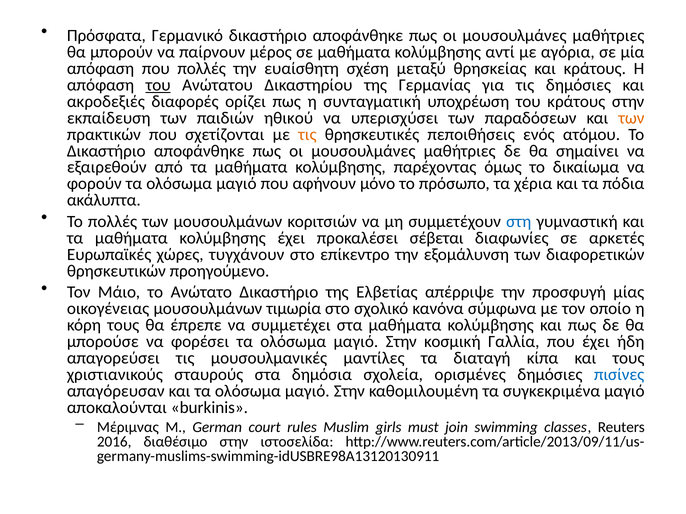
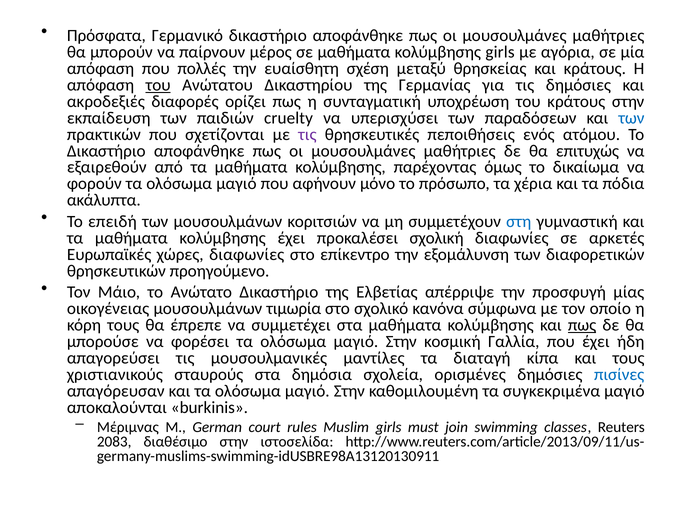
κολύμβησης αντί: αντί -> girls (500, 52)
ηθικού: ηθικού -> cruelty (288, 118)
των colour: orange -> blue (631, 118)
τις colour: orange -> purple (307, 135)
σημαίνει: σημαίνει -> επιτυχώς (587, 151)
Το πολλές: πολλές -> επειδή (112, 222)
σέβεται: σέβεται -> σχολική (437, 238)
χώρες τυγχάνουν: τυγχάνουν -> διαφωνίες (247, 255)
πως underline: none -> present (582, 325)
2016: 2016 -> 2083 (114, 442)
